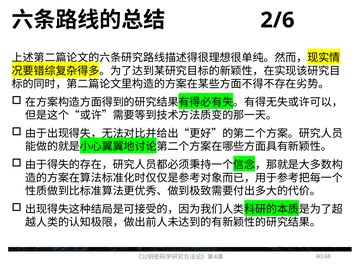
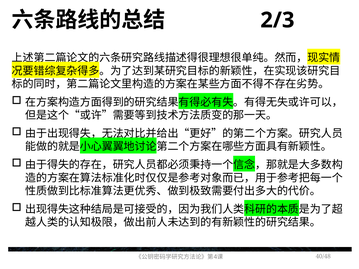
2/6: 2/6 -> 2/3 (277, 20)
